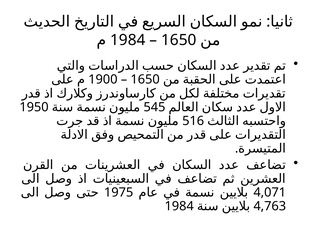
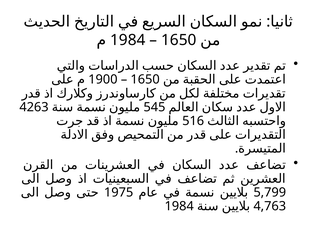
1950: 1950 -> 4263 (34, 107)
4,071: 4,071 -> 5,799 (270, 192)
